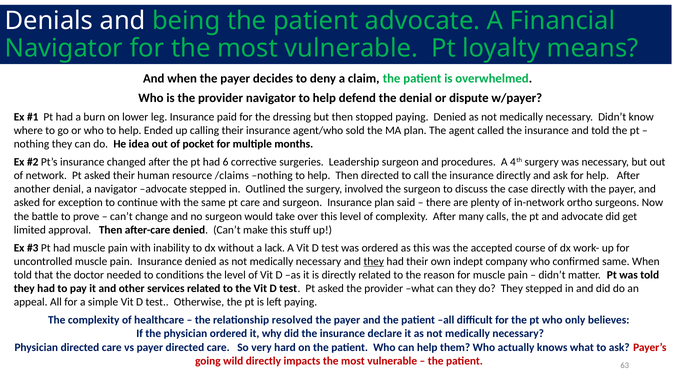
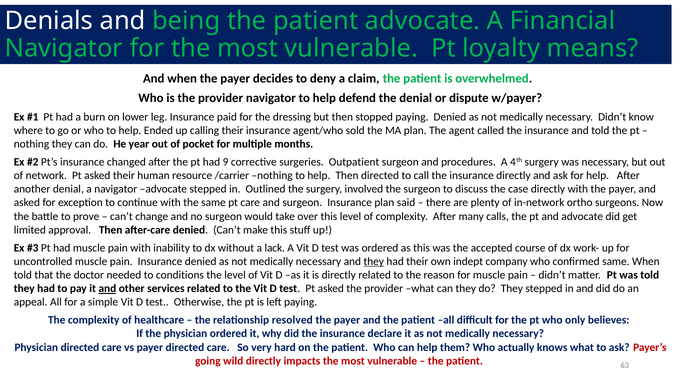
idea: idea -> year (139, 144)
6: 6 -> 9 (226, 162)
Leadership: Leadership -> Outpatient (354, 162)
/claims: /claims -> /carrier (232, 176)
and underline: none -> present (107, 289)
